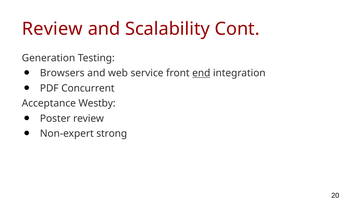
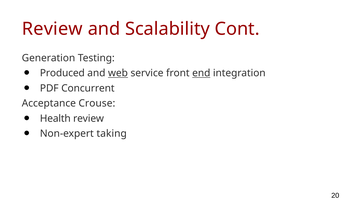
Browsers: Browsers -> Produced (62, 73)
web underline: none -> present (118, 73)
Westby: Westby -> Crouse (97, 103)
Poster: Poster -> Health (55, 119)
strong: strong -> taking (112, 134)
